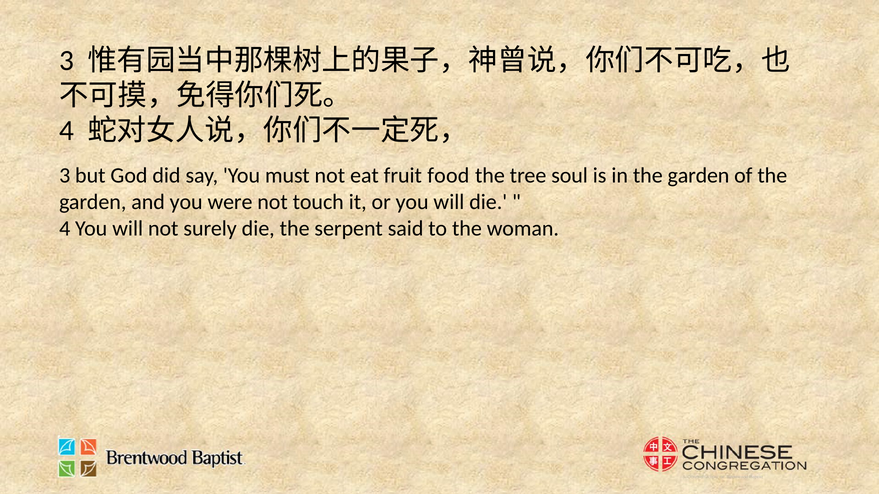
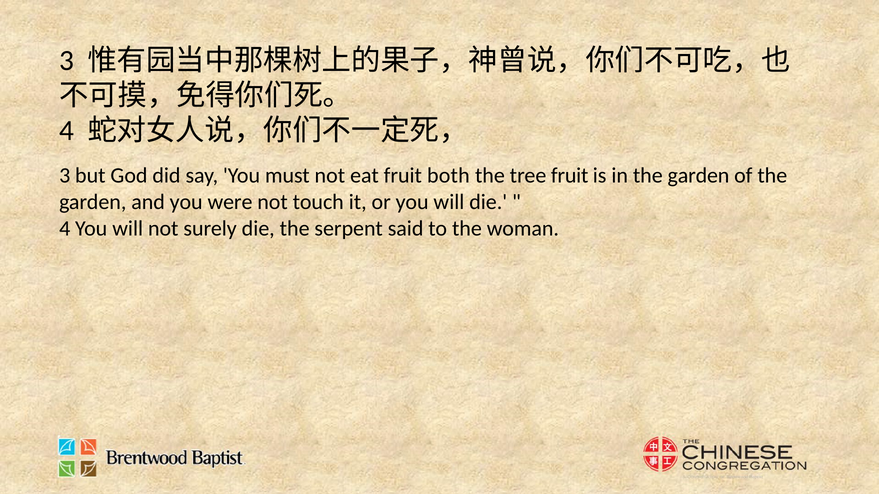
food: food -> both (448, 176)
tree soul: soul -> fruit (570, 176)
